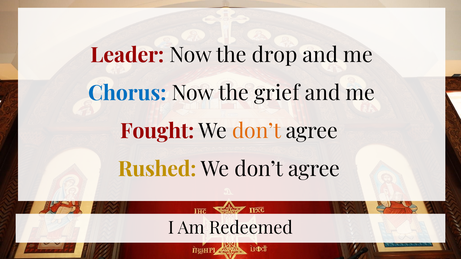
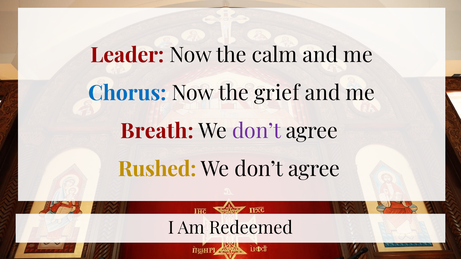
drop: drop -> calm (275, 55)
Fought: Fought -> Breath (157, 131)
don’t colour: orange -> purple (256, 131)
